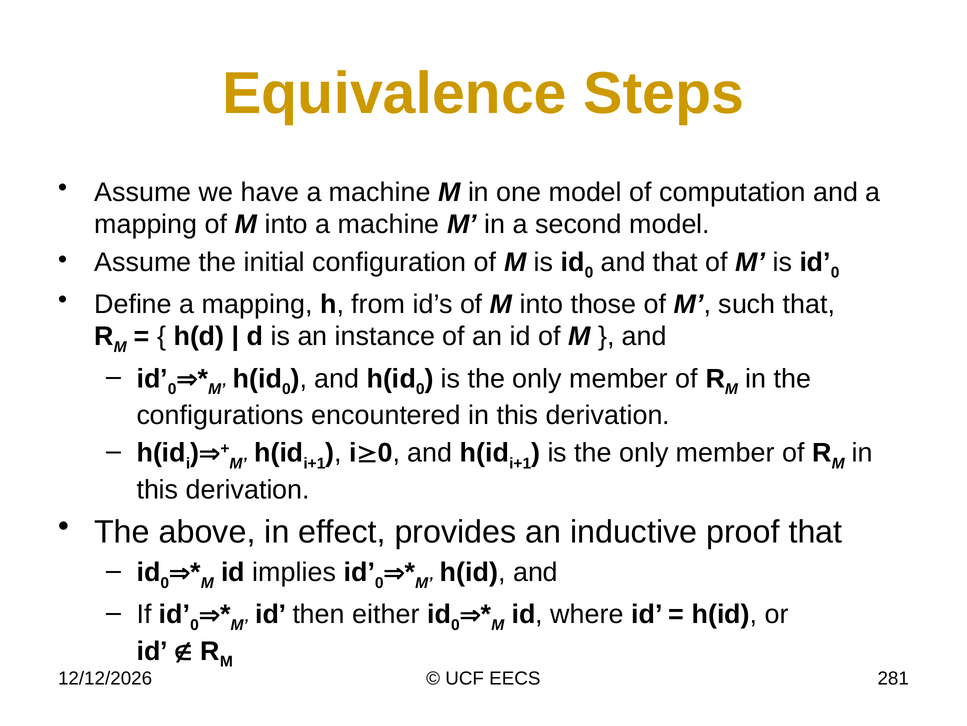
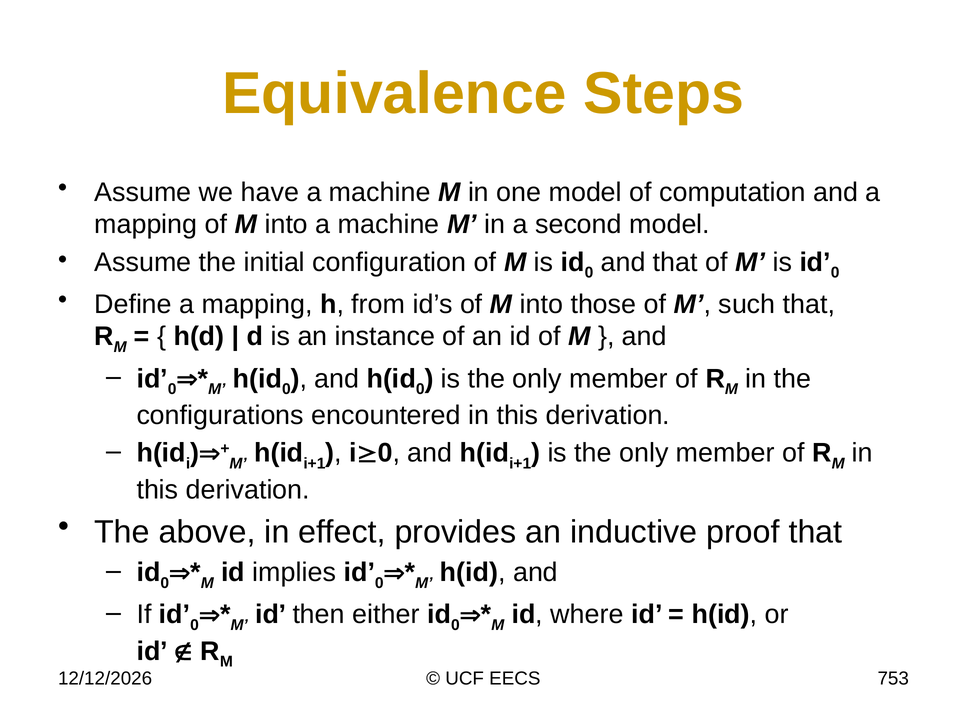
281: 281 -> 753 (893, 678)
